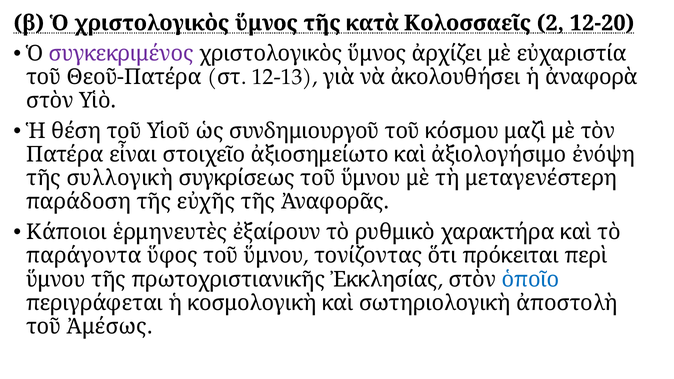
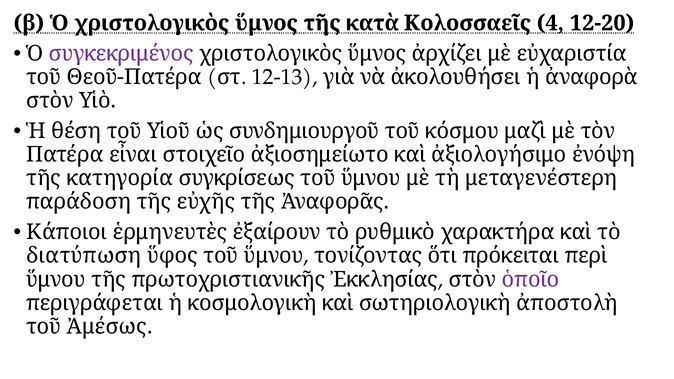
2: 2 -> 4 (550, 23)
συλλογικὴ: συλλογικὴ -> κατηγορία (120, 178)
παράγοντα: παράγοντα -> διατύπωση (84, 256)
ὁποῖο colour: blue -> purple (530, 279)
